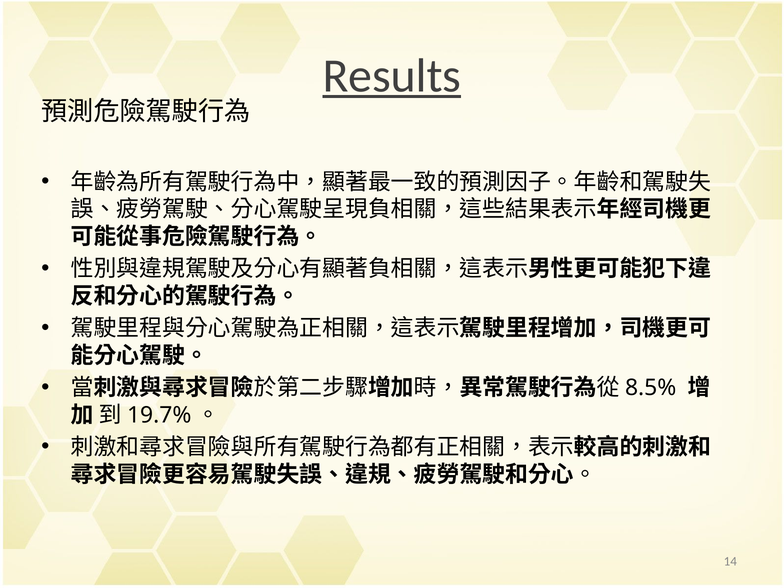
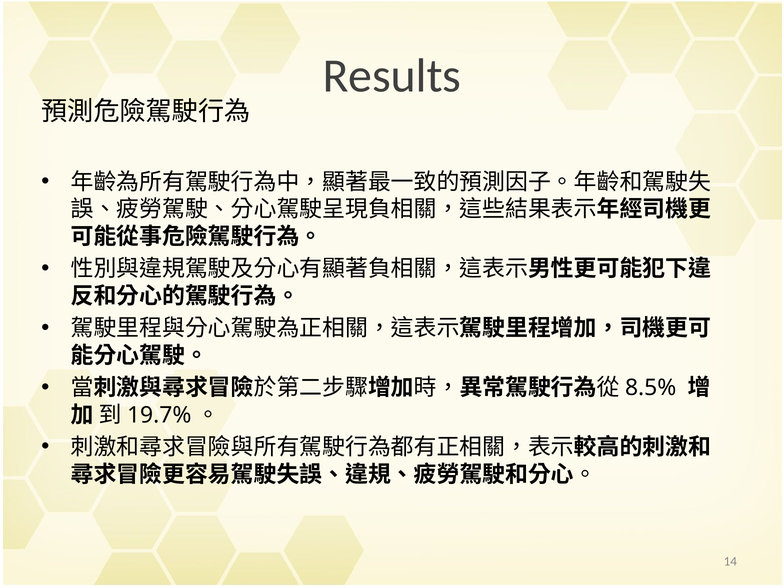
Results underline: present -> none (392, 76)
